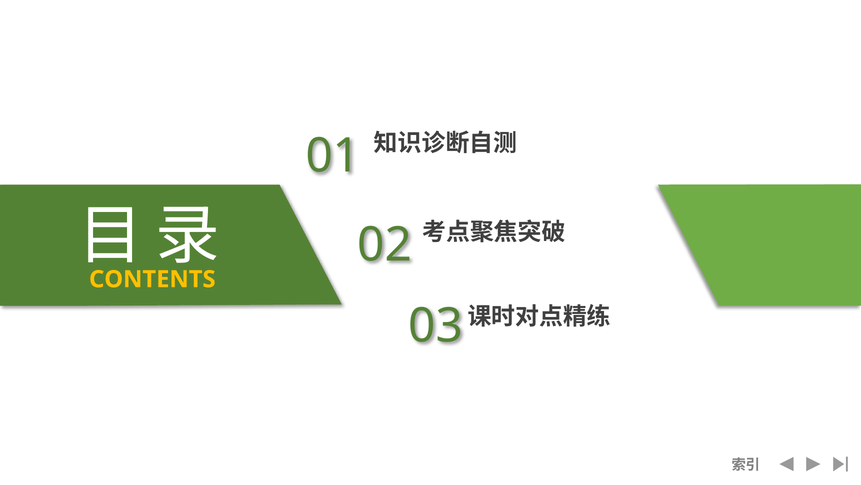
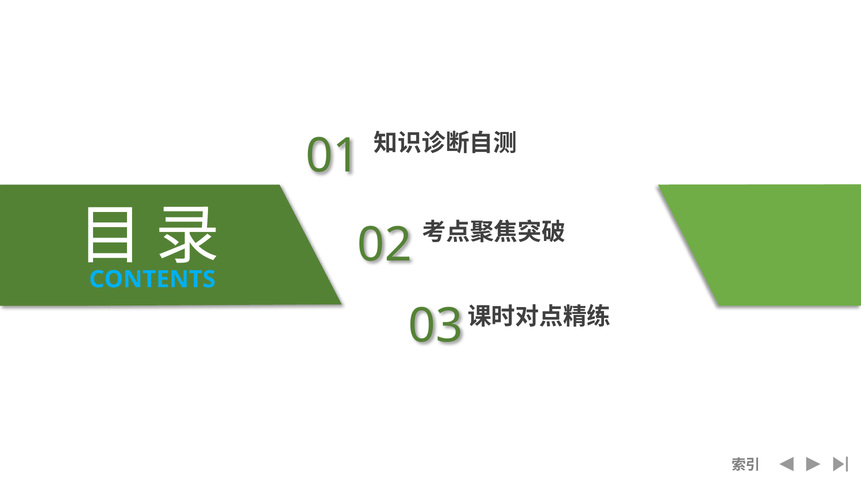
CONTENTS colour: yellow -> light blue (152, 279)
